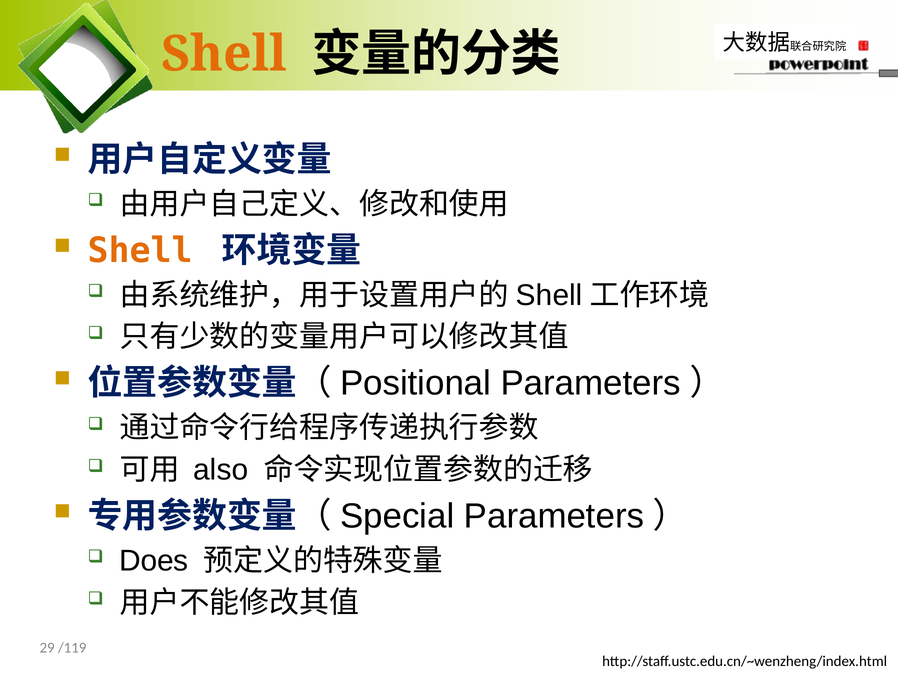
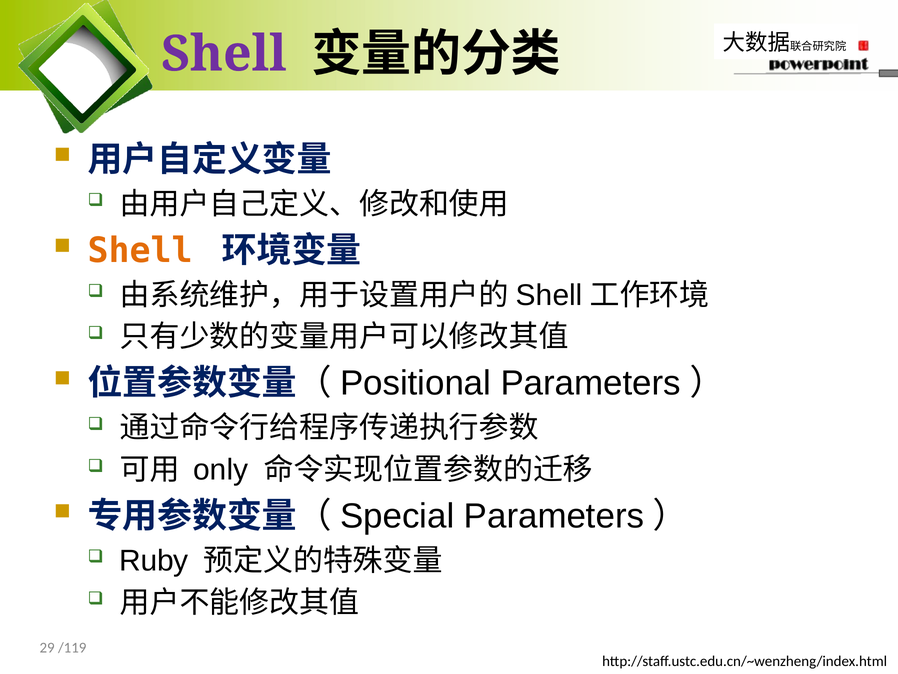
Shell colour: orange -> purple (224, 54)
also: also -> only (221, 470)
Does: Does -> Ruby (154, 560)
